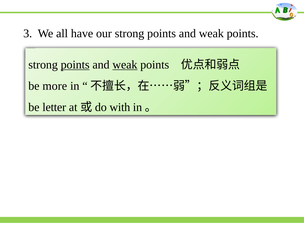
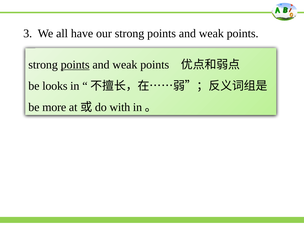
weak underline: present -> none (125, 65)
more: more -> looks (55, 86)
letter: letter -> more (54, 107)
